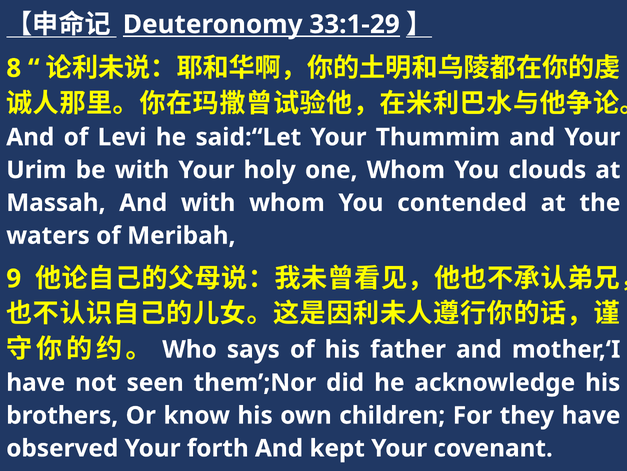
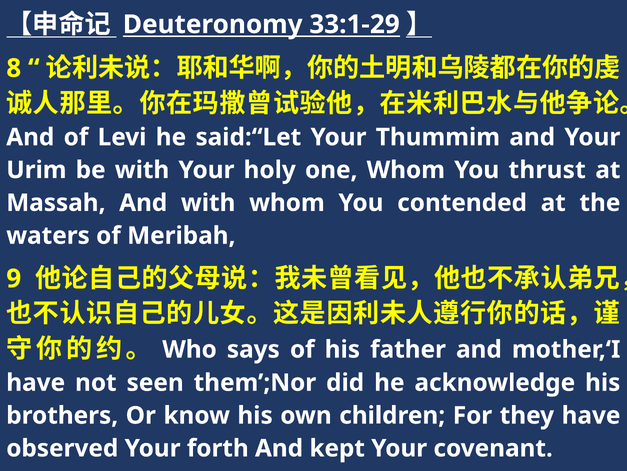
clouds: clouds -> thrust (547, 170)
